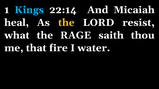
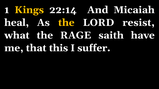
Kings colour: light blue -> yellow (29, 10)
thou: thou -> have (143, 35)
fire: fire -> this (59, 48)
water: water -> suffer (94, 48)
